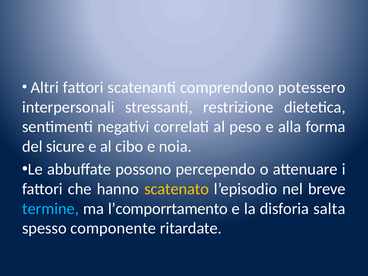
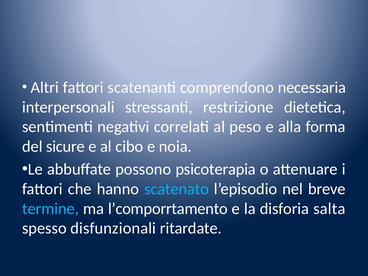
potessero: potessero -> necessaria (312, 88)
percependo: percependo -> psicoterapia (216, 169)
scatenato colour: yellow -> light blue (177, 189)
componente: componente -> disfunzionali (113, 228)
